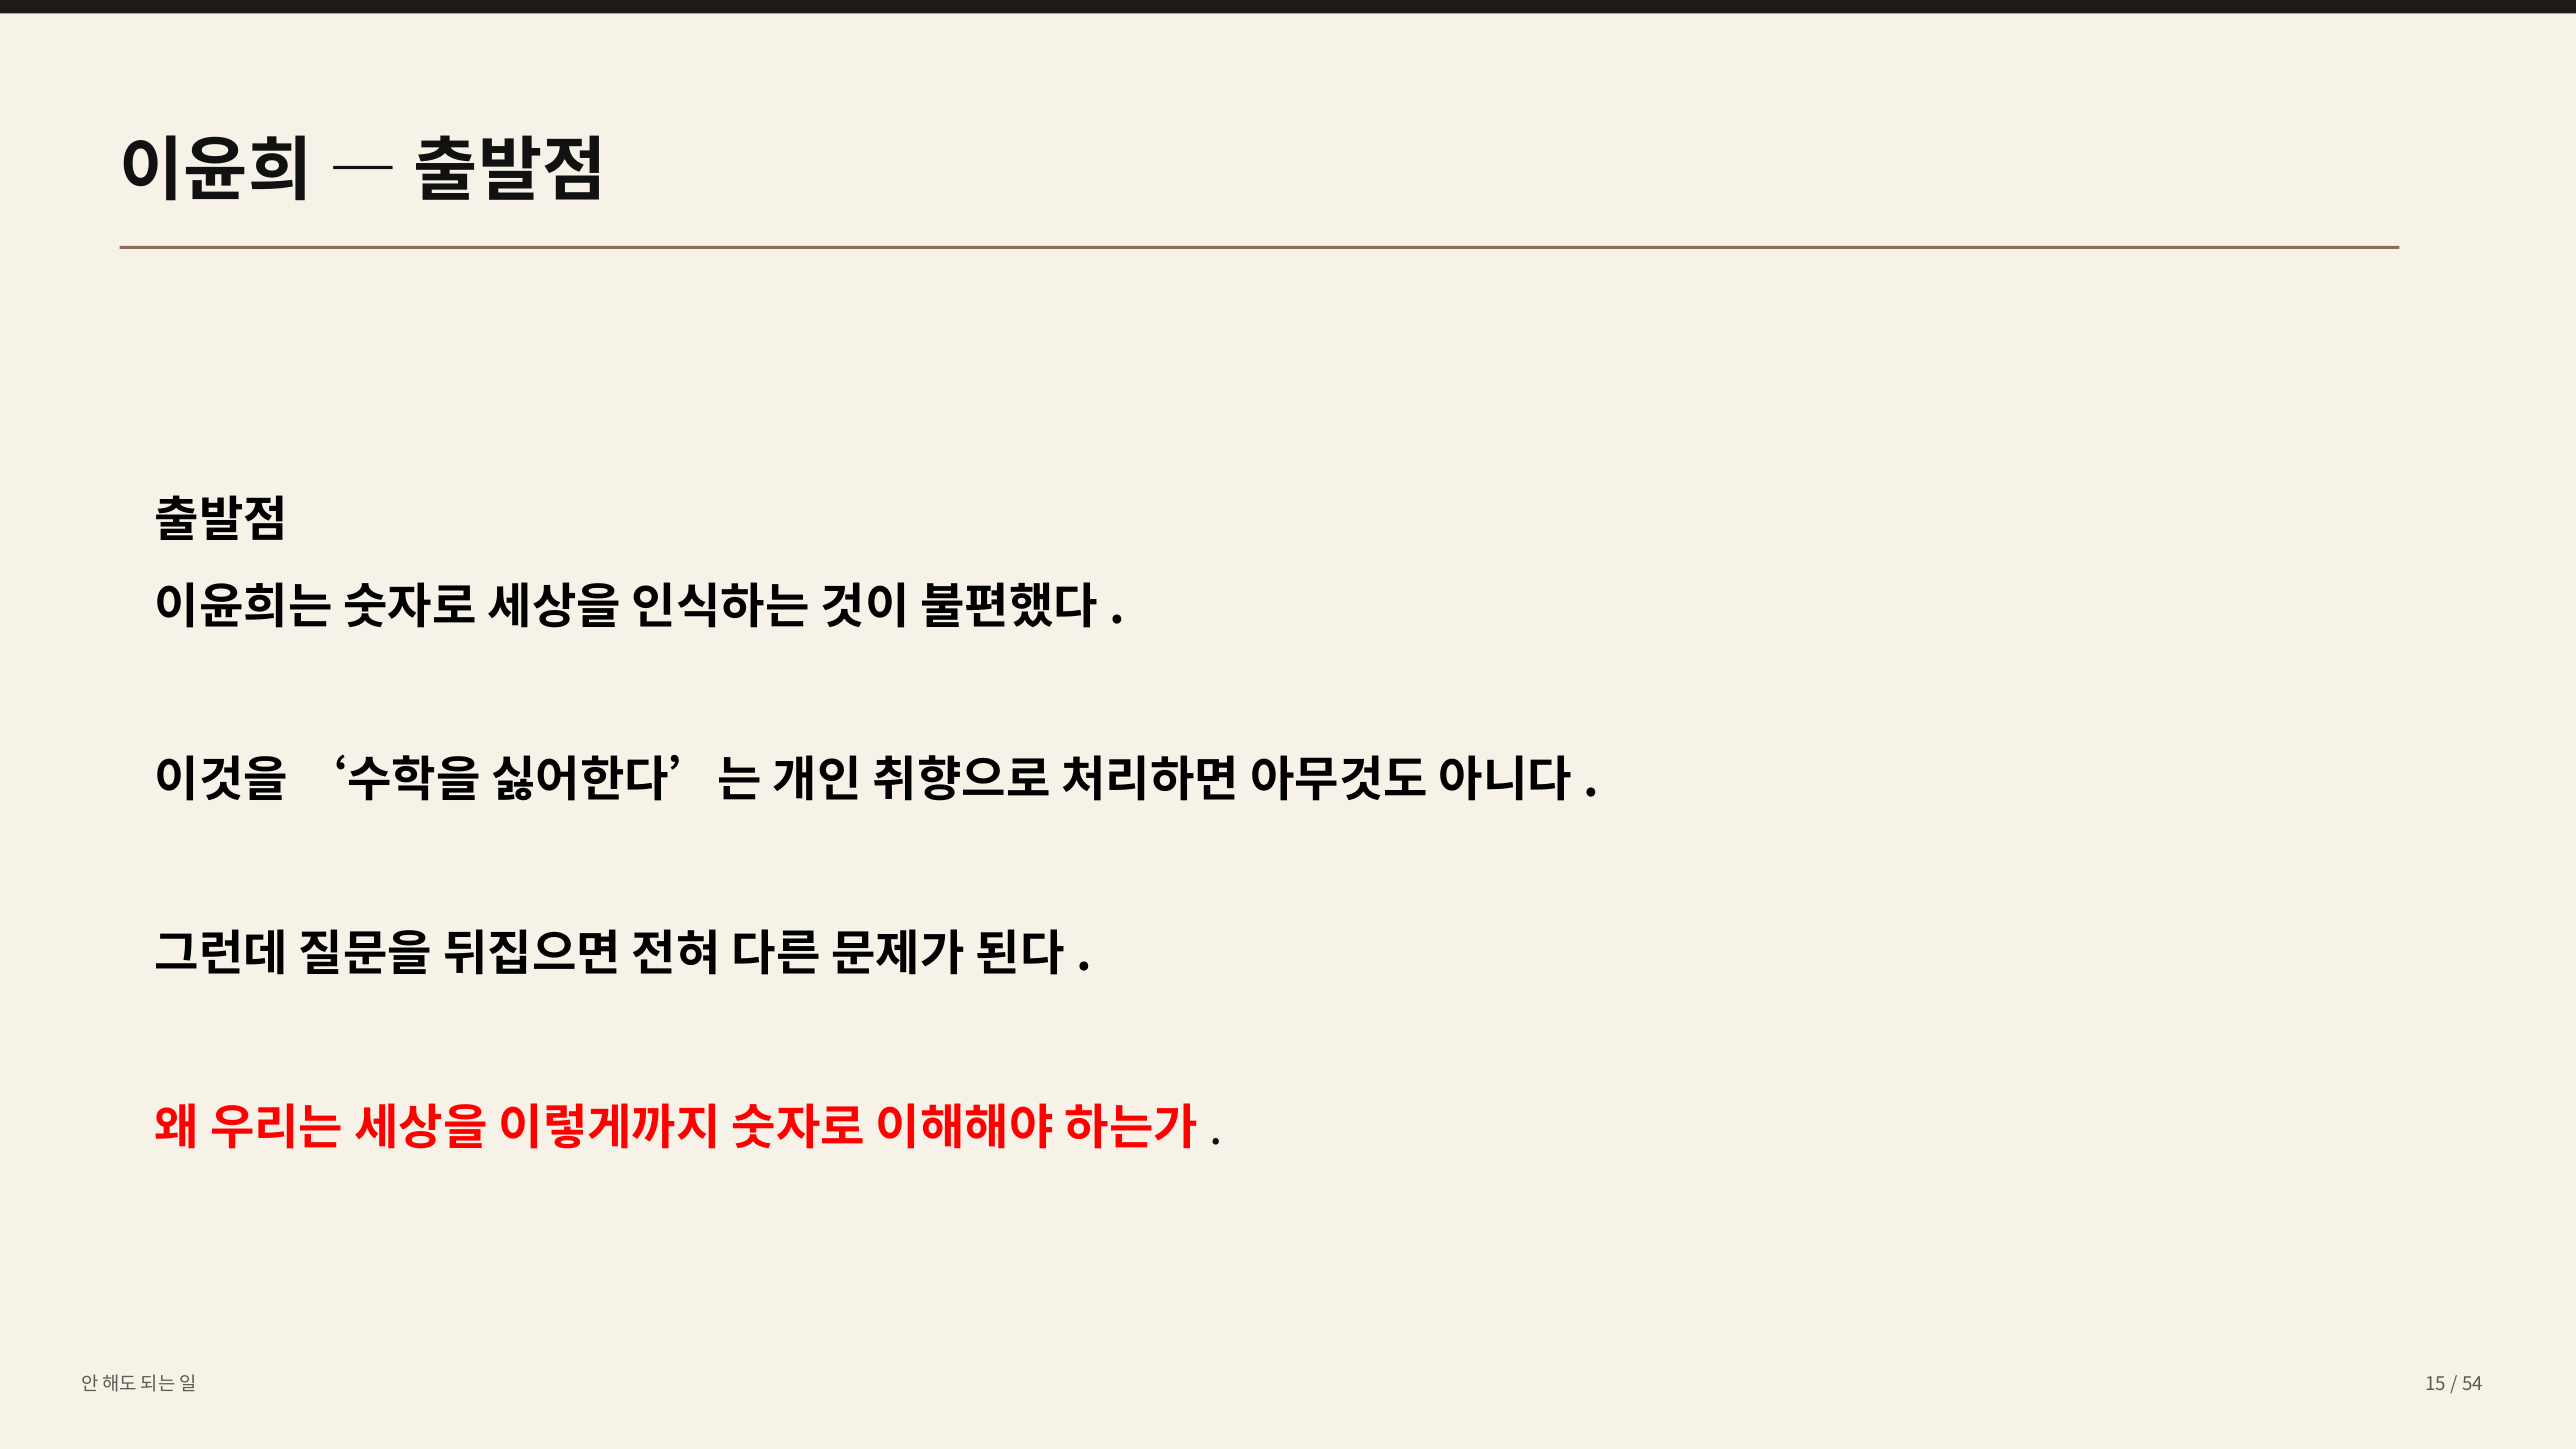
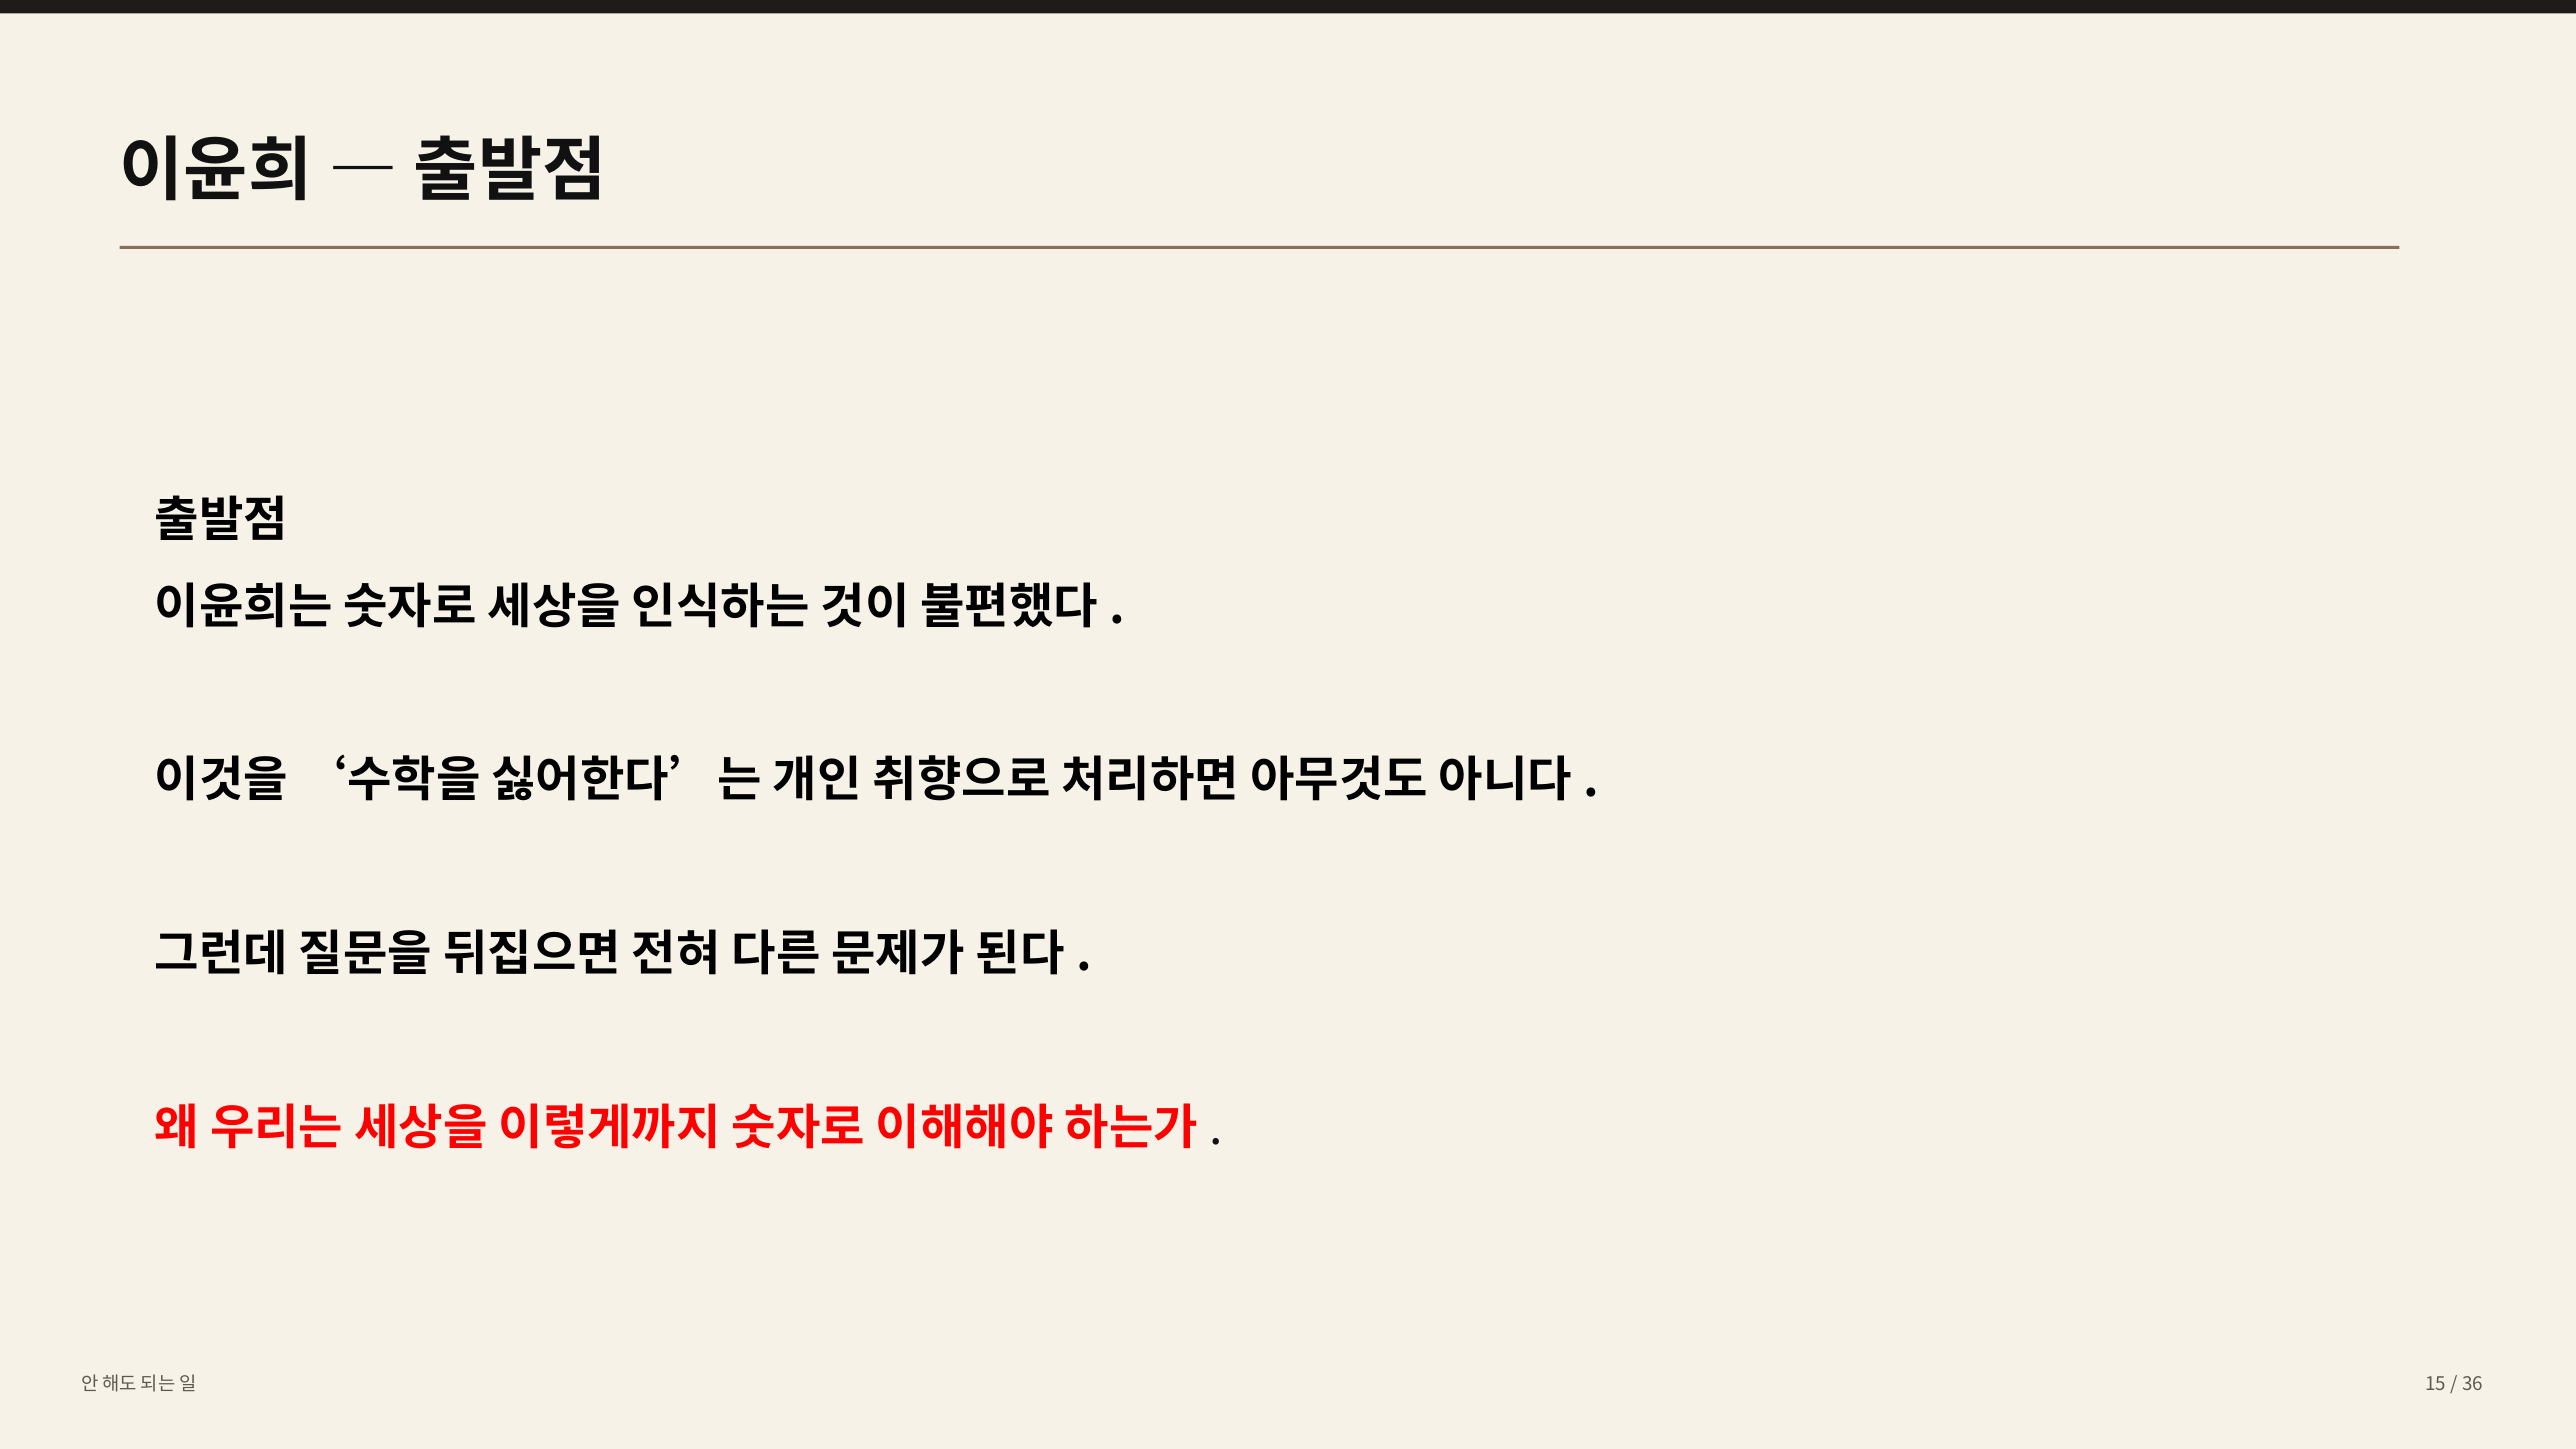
54: 54 -> 36 (2472, 1385)
